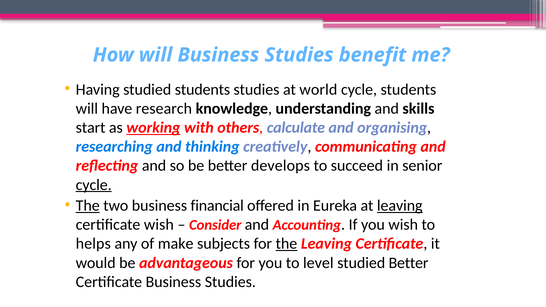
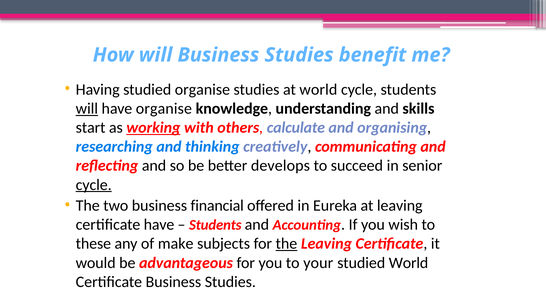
studied students: students -> organise (202, 89)
will underline: none -> present (87, 109)
have research: research -> organise (164, 109)
The underline: present -> none (88, 206)
leaving underline: present -> none (400, 206)
certificate wish: wish -> have (159, 225)
Consider: Consider -> Students (215, 225)
helps: helps -> these (93, 244)
level: level -> your (318, 263)
studied Better: Better -> World (409, 263)
